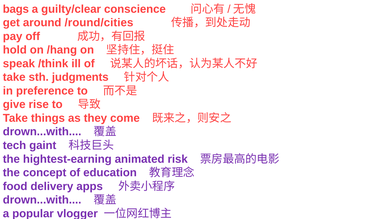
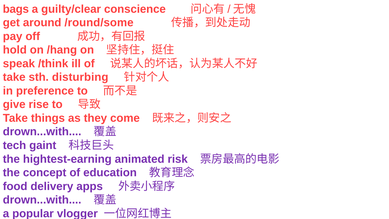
/round/cities: /round/cities -> /round/some (99, 23)
judgments: judgments -> disturbing (80, 77)
